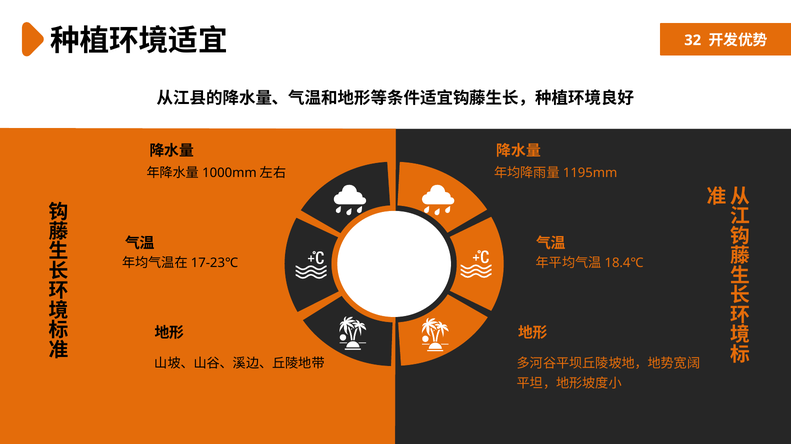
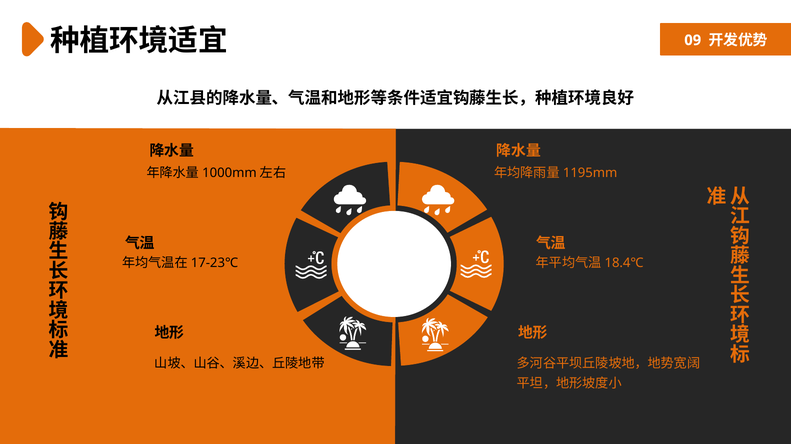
32: 32 -> 09 (693, 40)
